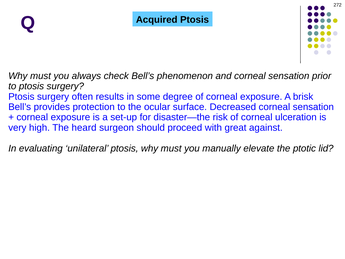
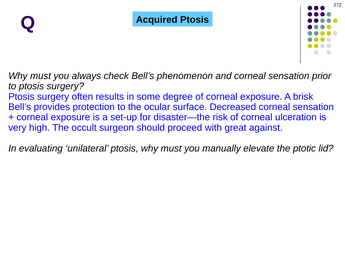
heard: heard -> occult (84, 128)
